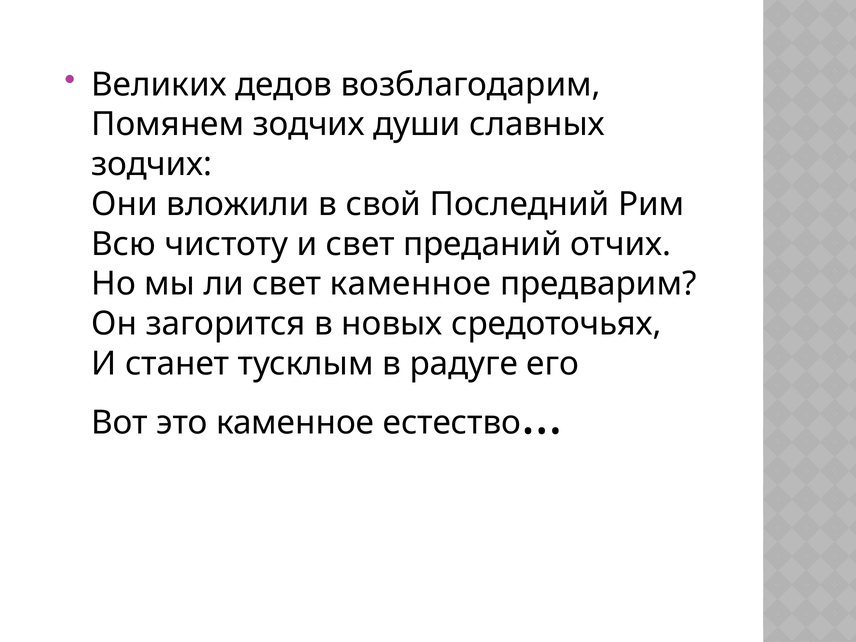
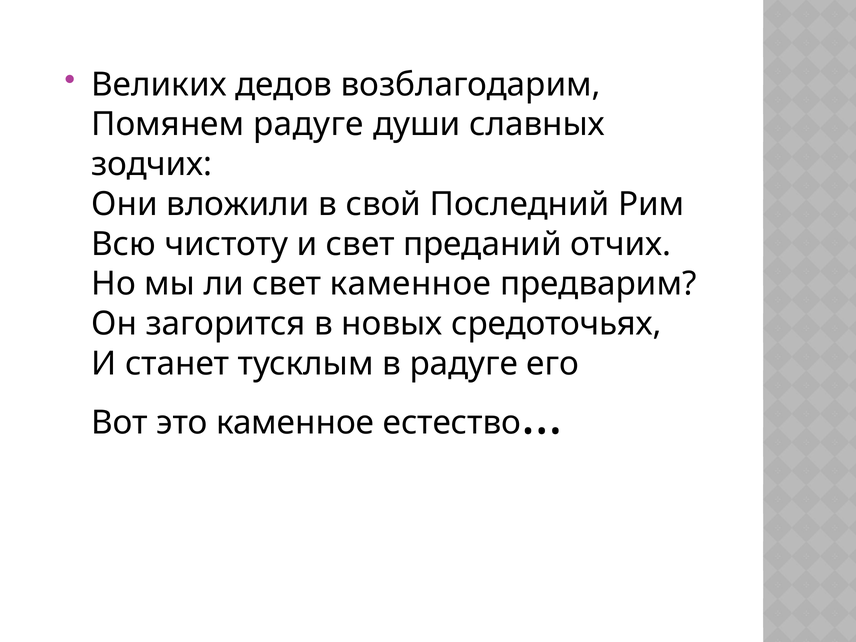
Помянем зодчих: зодчих -> радуге (309, 124)
